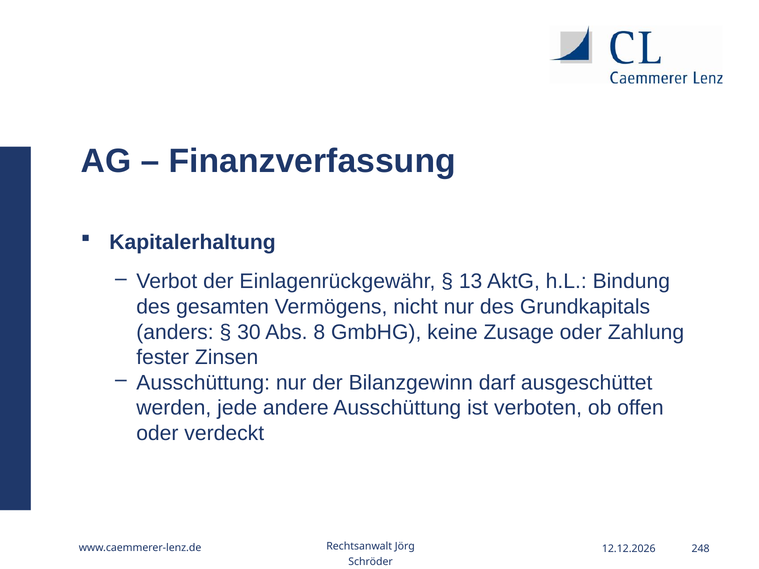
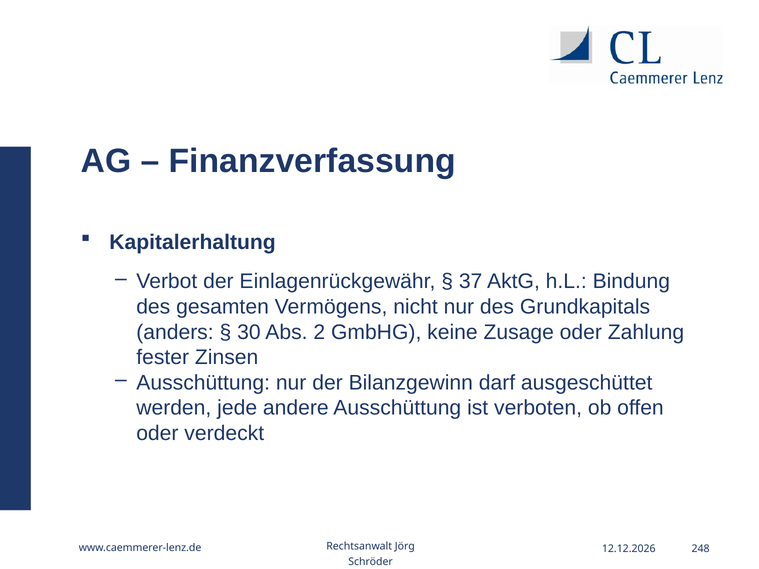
13: 13 -> 37 (471, 282)
8: 8 -> 2 (319, 332)
